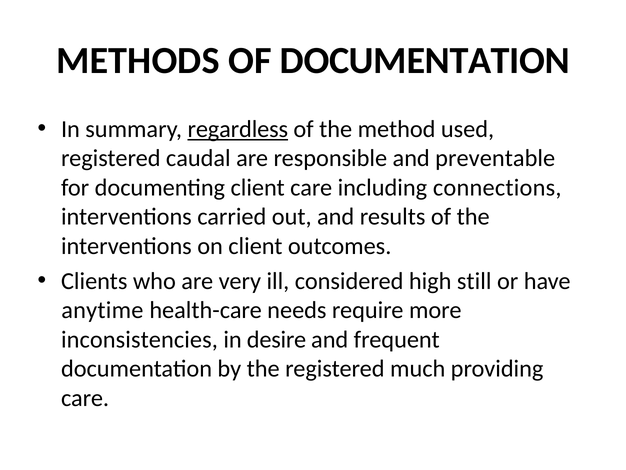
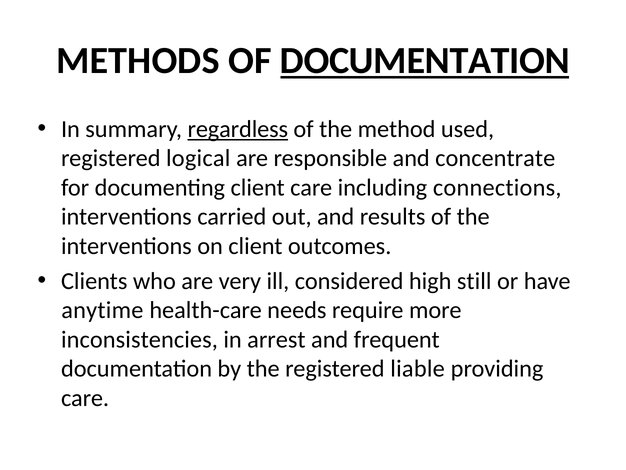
DOCUMENTATION underline: none -> present (425, 61)
caudal: caudal -> logical (198, 158)
preventable: preventable -> concentrate (495, 158)
desire: desire -> arrest (276, 339)
much: much -> liable (418, 368)
